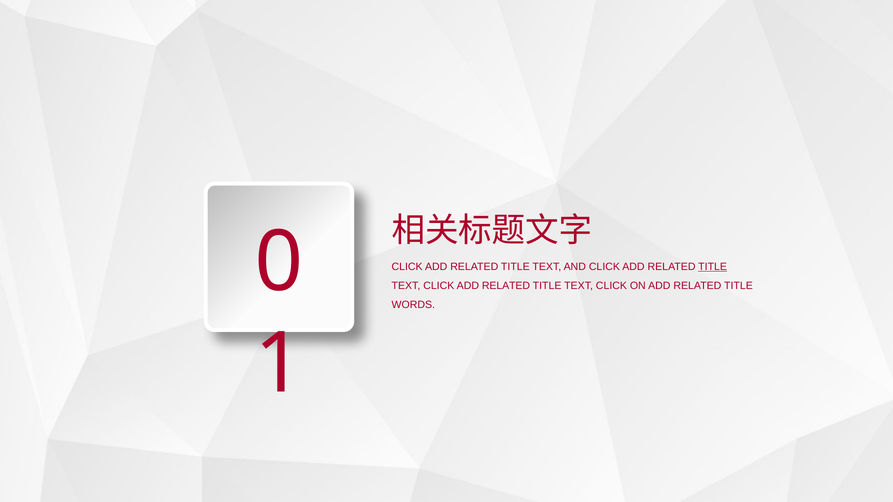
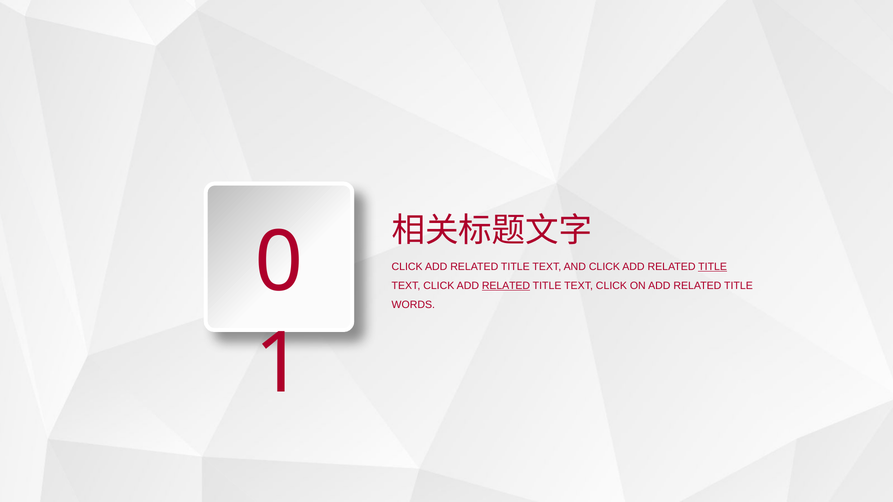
RELATED underline: none -> present (506, 286)
